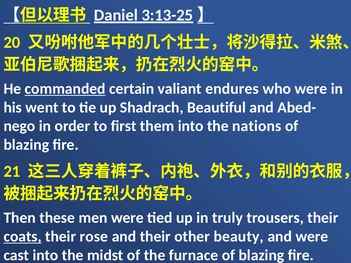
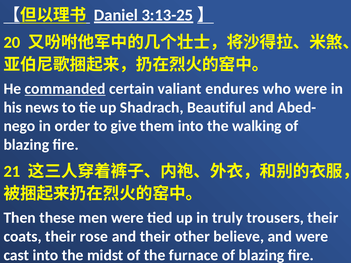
went: went -> news (42, 107)
first: first -> give (124, 126)
nations: nations -> walking (257, 126)
coats underline: present -> none (23, 237)
beauty: beauty -> believe (239, 237)
